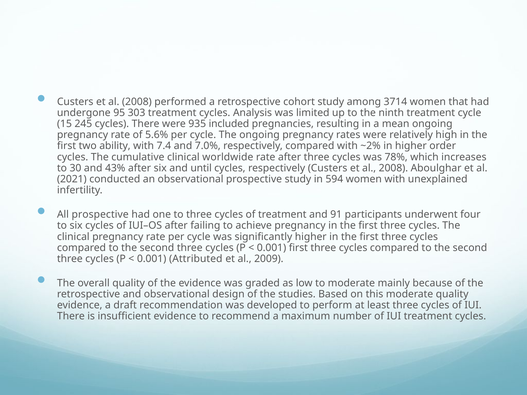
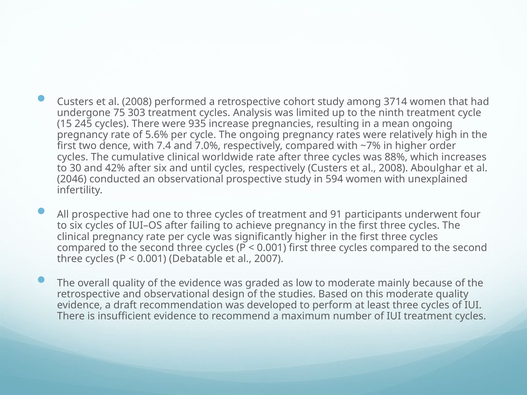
95: 95 -> 75 (119, 113)
included: included -> increase (229, 124)
ability: ability -> dence (115, 146)
~2%: ~2% -> ~7% (371, 146)
78%: 78% -> 88% (396, 157)
43%: 43% -> 42% (115, 168)
2021: 2021 -> 2046 (72, 179)
Attributed: Attributed -> Debatable (196, 259)
2009: 2009 -> 2007 (269, 259)
